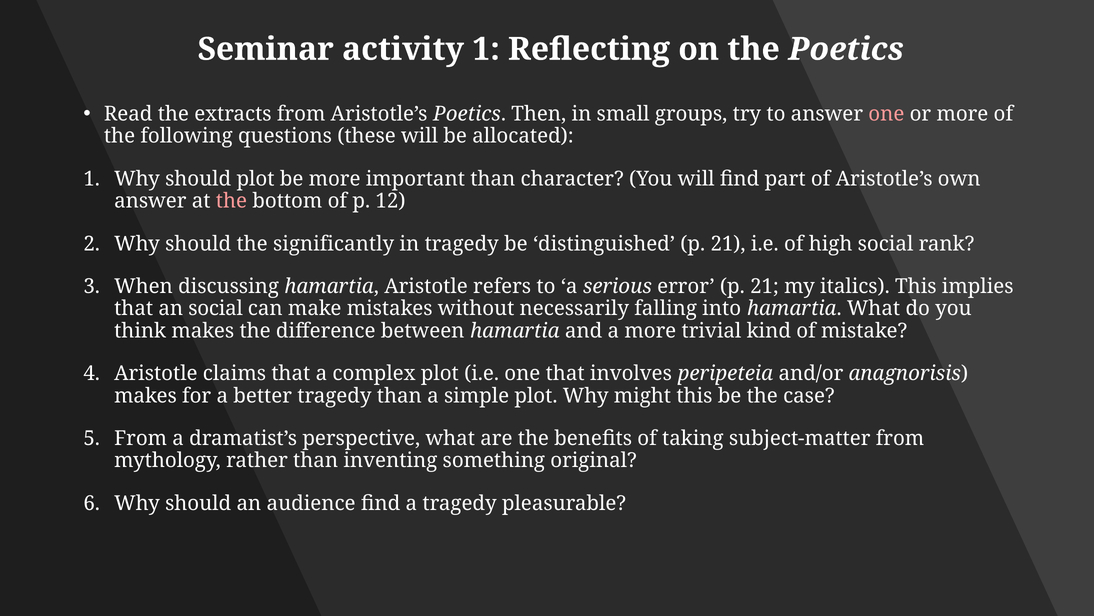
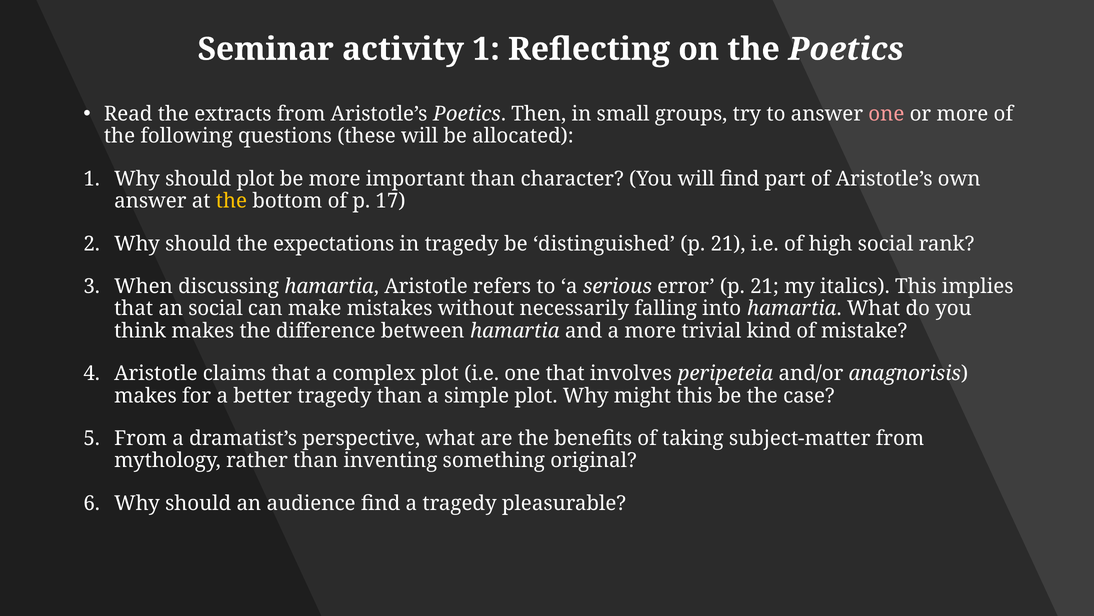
the colour: pink -> yellow (231, 201)
12: 12 -> 17 (390, 201)
significantly: significantly -> expectations (334, 244)
